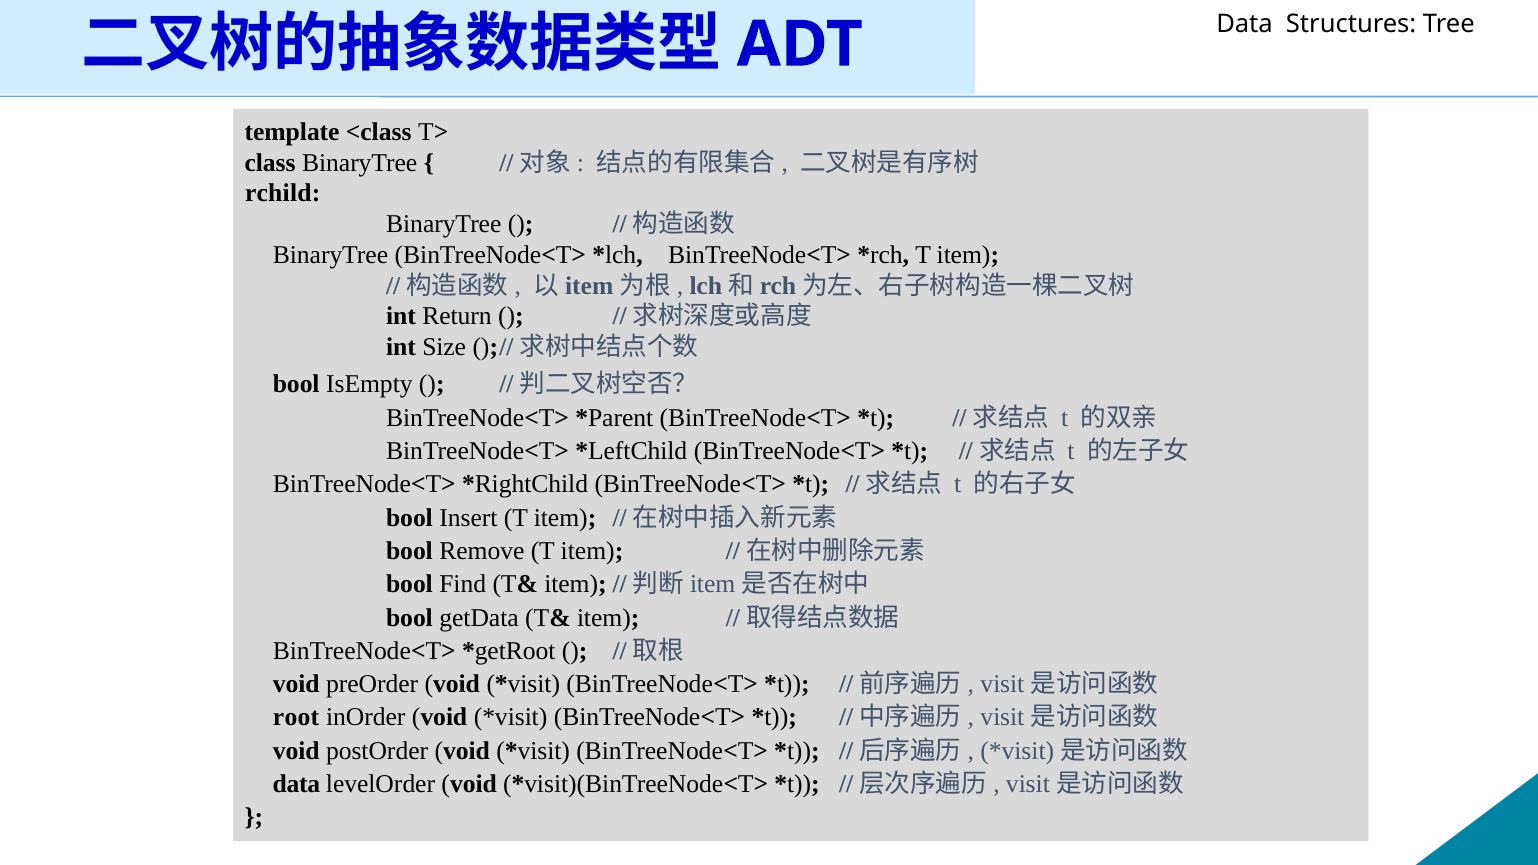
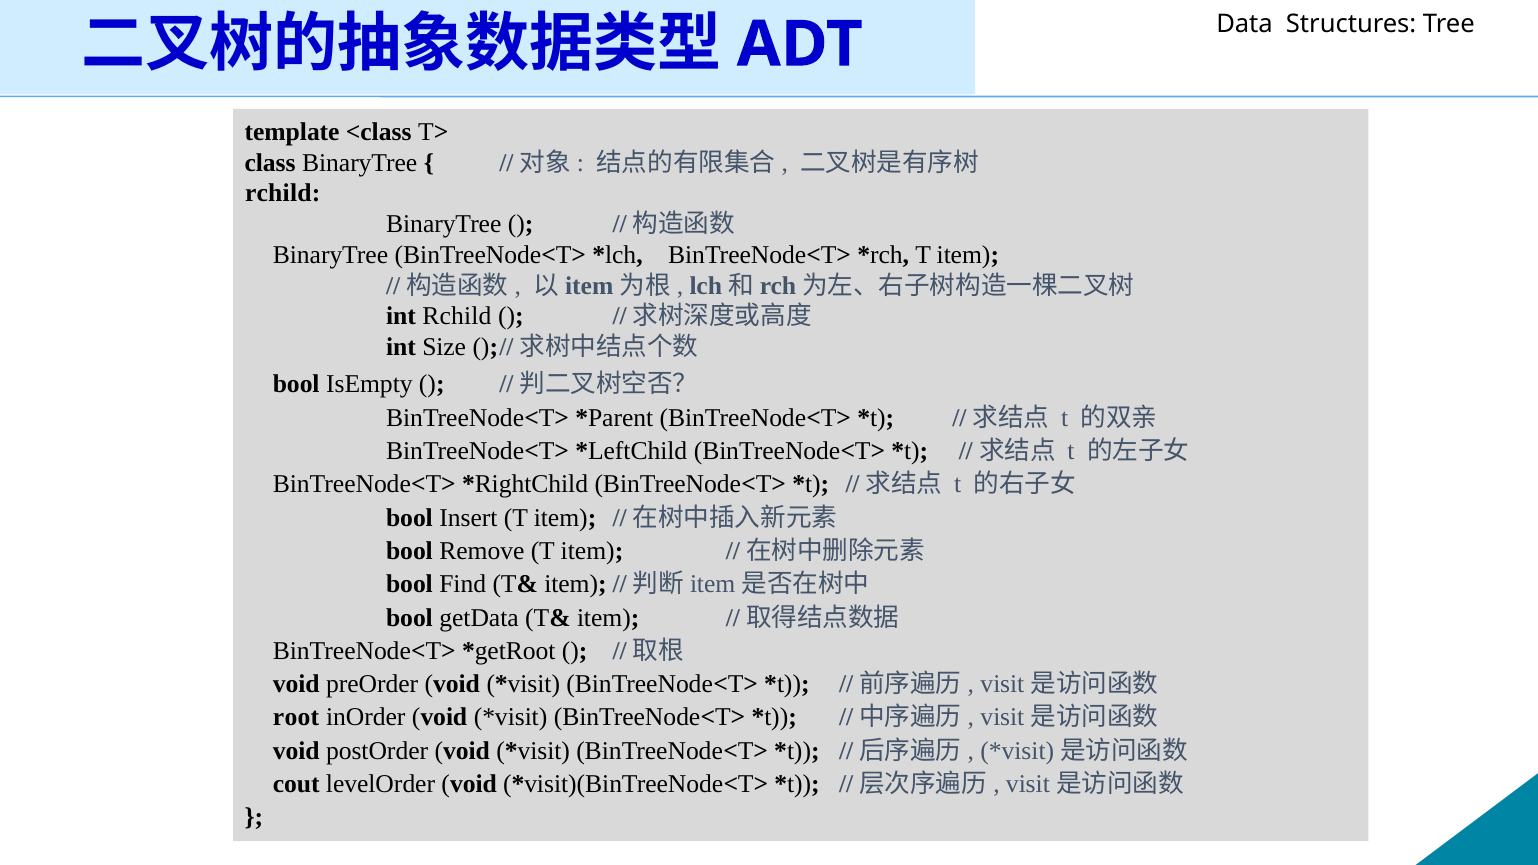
int Return: Return -> Rchild (457, 316)
data: data -> cout (296, 784)
